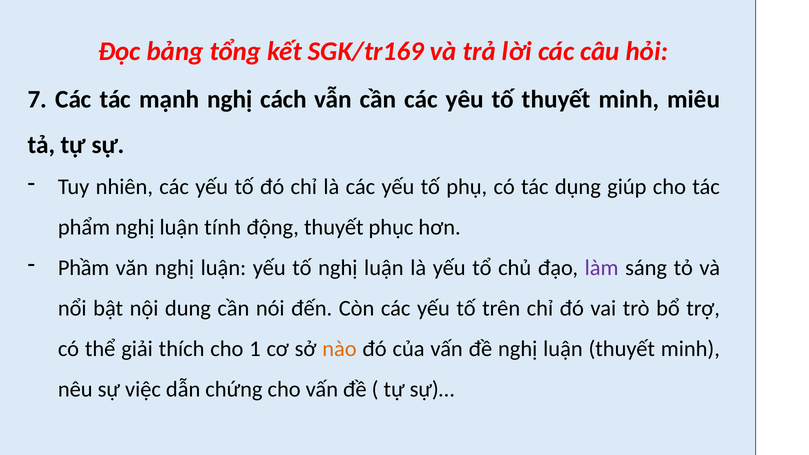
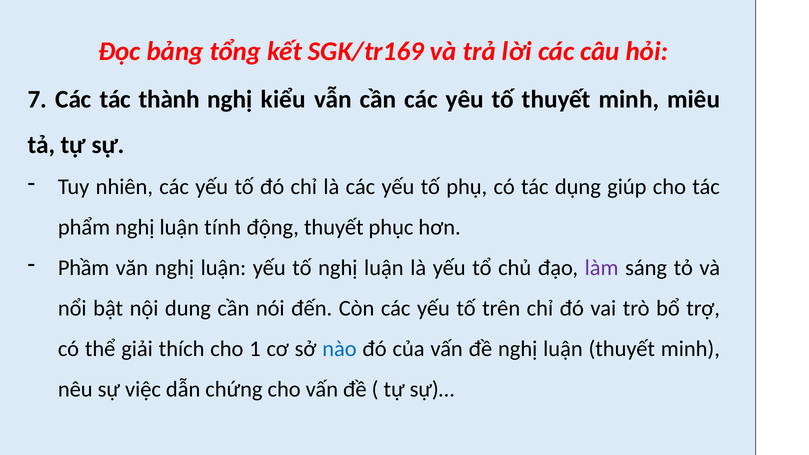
mạnh: mạnh -> thành (169, 100)
cách: cách -> kiểu (283, 100)
nào colour: orange -> blue (339, 349)
